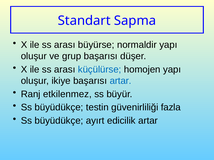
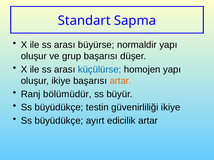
artar colour: blue -> orange (121, 81)
etkilenmez: etkilenmez -> bölümüdür (67, 94)
güvenirliliği fazla: fazla -> ikiye (171, 108)
